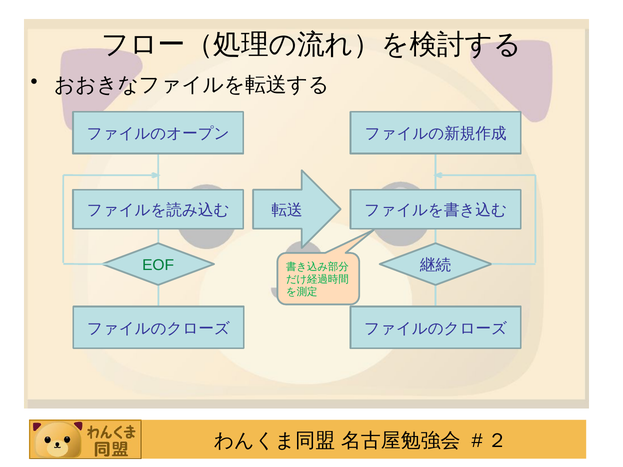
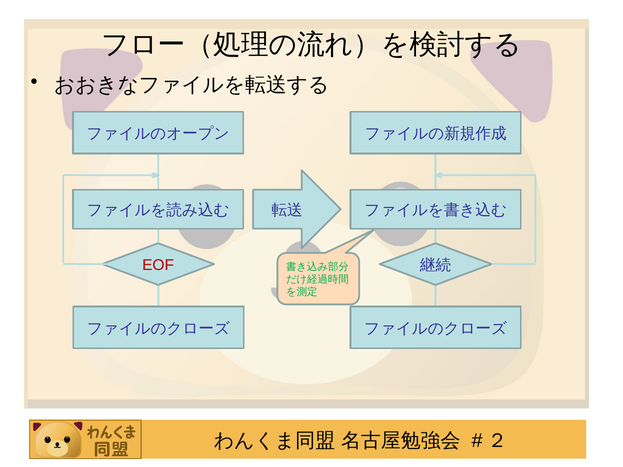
EOF colour: green -> red (158, 265)
